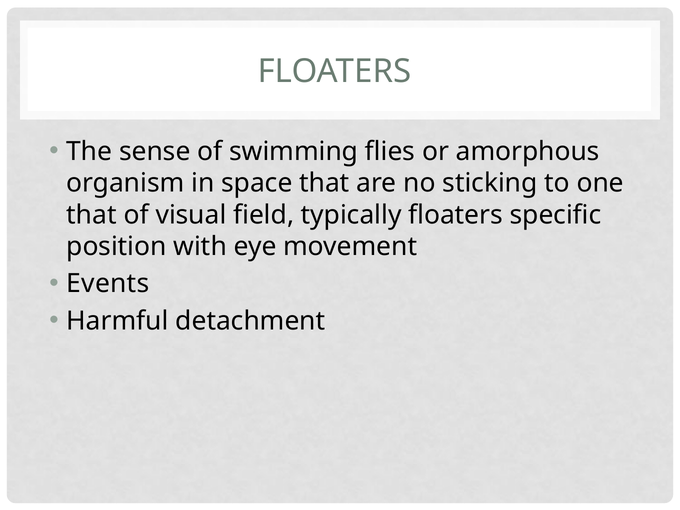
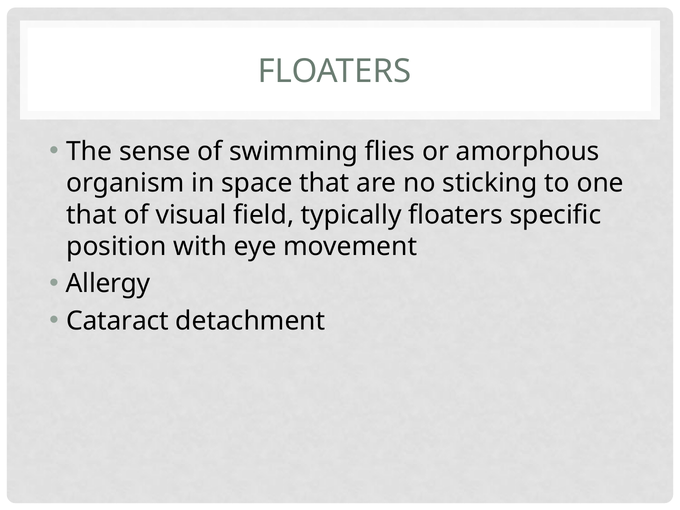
Events: Events -> Allergy (108, 284)
Harmful: Harmful -> Cataract (118, 321)
